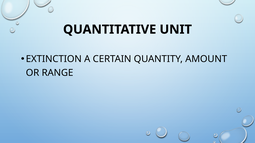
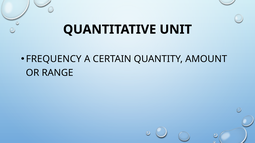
EXTINCTION: EXTINCTION -> FREQUENCY (54, 59)
